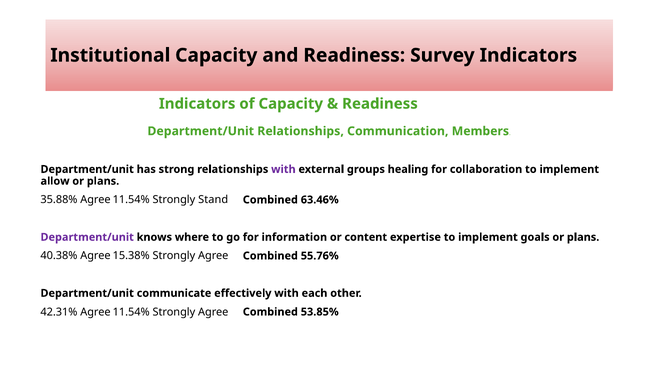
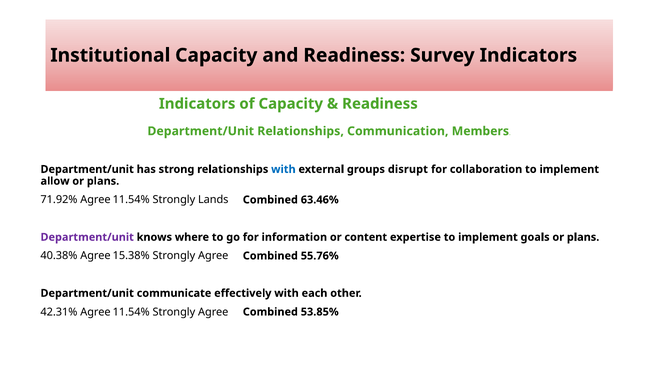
with colour: purple -> blue (283, 169)
healing: healing -> disrupt (408, 169)
35.88%: 35.88% -> 71.92% (59, 200)
Stand: Stand -> Lands (213, 200)
